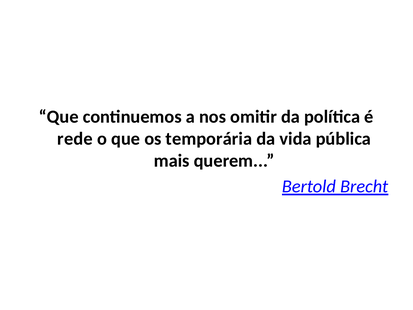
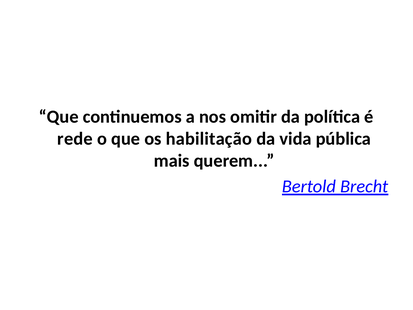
temporária: temporária -> habilitação (209, 139)
